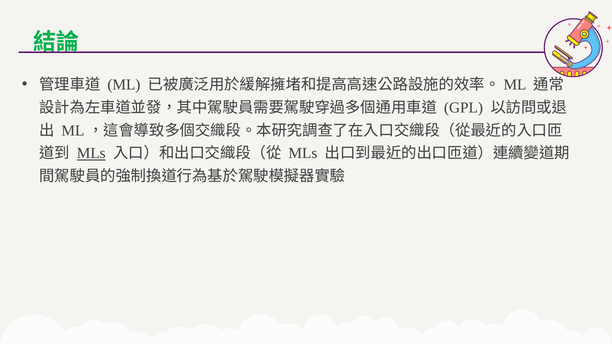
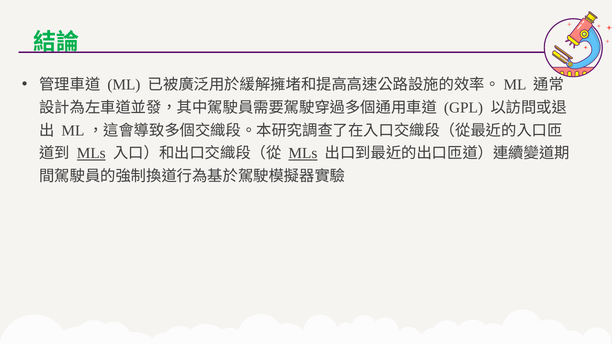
MLs underline: none -> present (303, 154)
